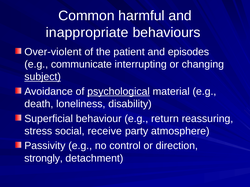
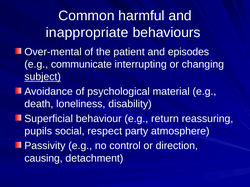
Over-violent: Over-violent -> Over-mental (53, 52)
psychological underline: present -> none (119, 92)
stress: stress -> pupils (38, 131)
receive: receive -> respect (105, 131)
strongly: strongly -> causing (43, 159)
